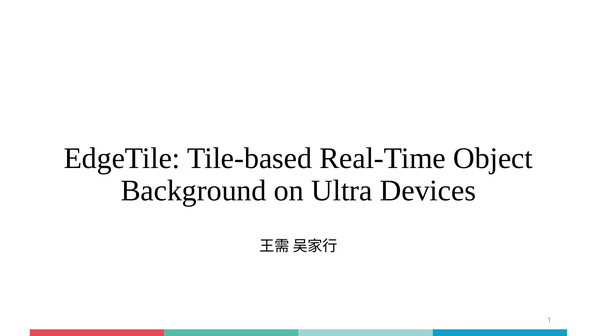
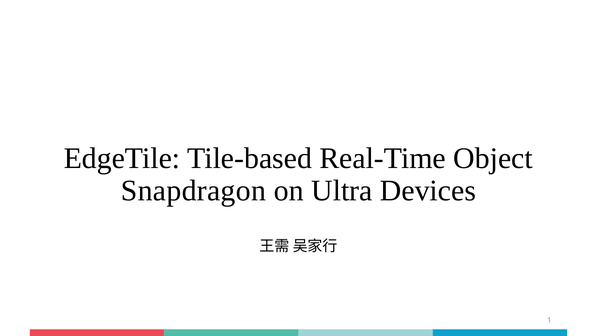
Background: Background -> Snapdragon (193, 190)
